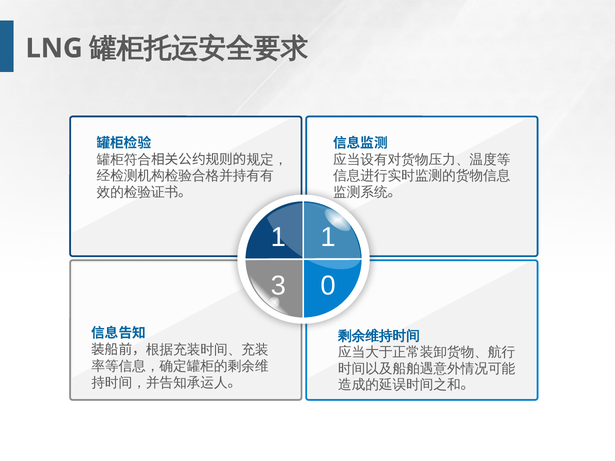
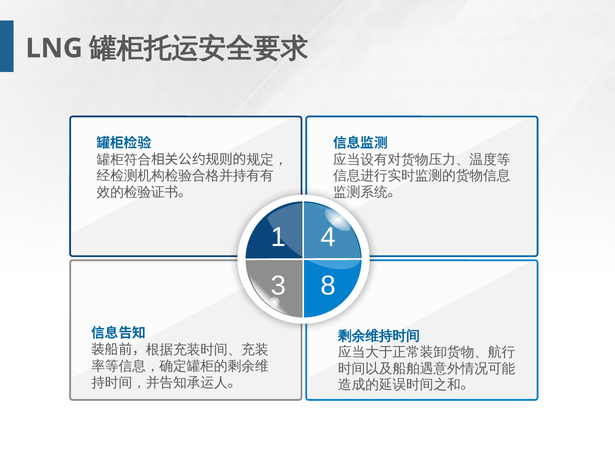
1 1: 1 -> 4 (328, 237)
0: 0 -> 8 (328, 286)
